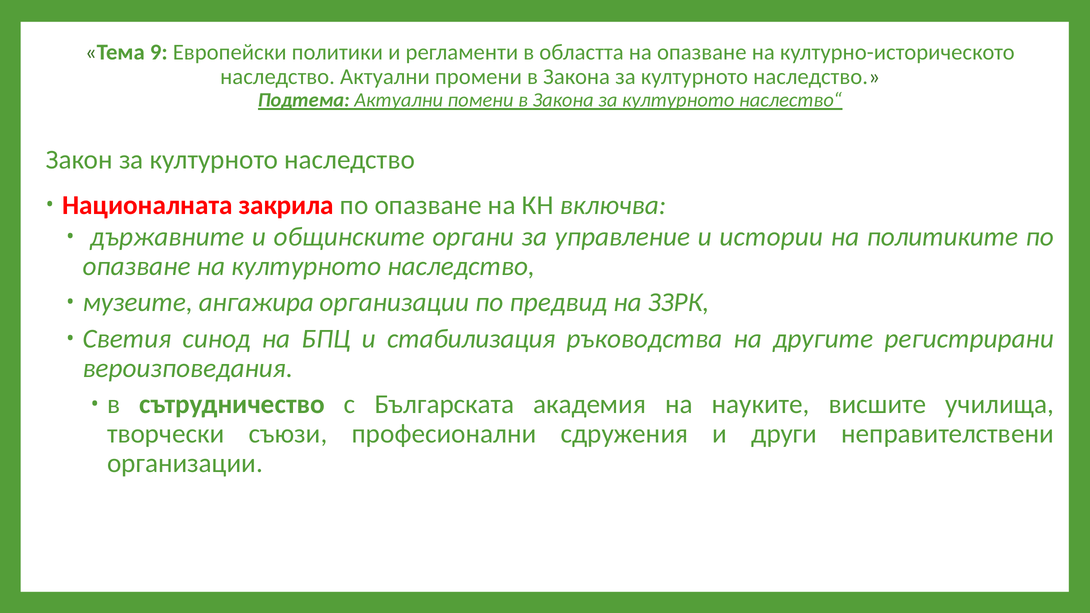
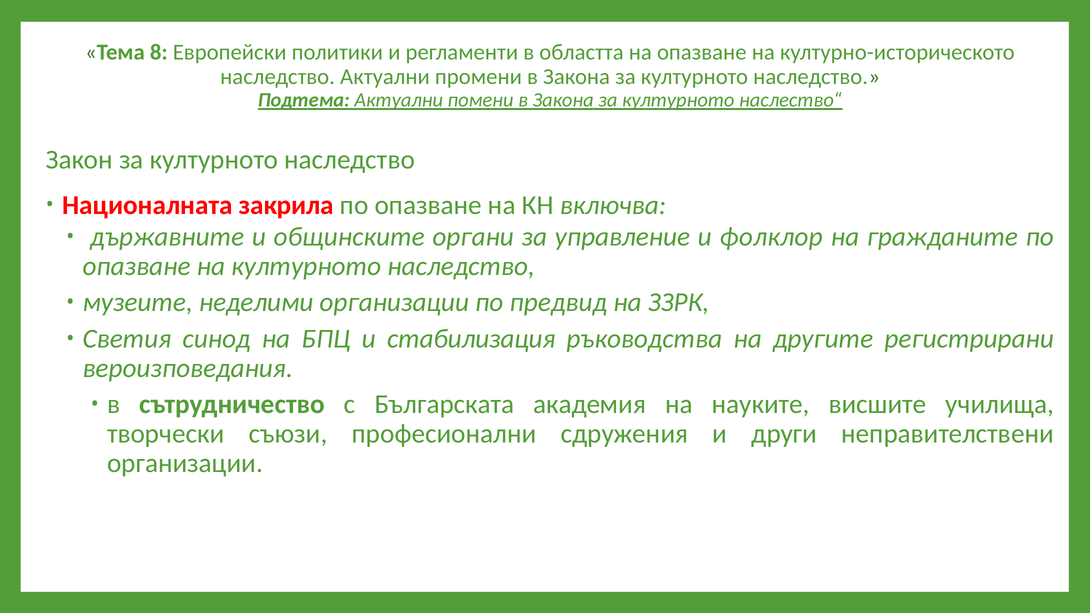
9: 9 -> 8 (159, 52)
истории: истории -> фолклор (771, 237)
политиките: политиките -> гражданите (942, 237)
ангажира: ангажира -> неделими (256, 302)
